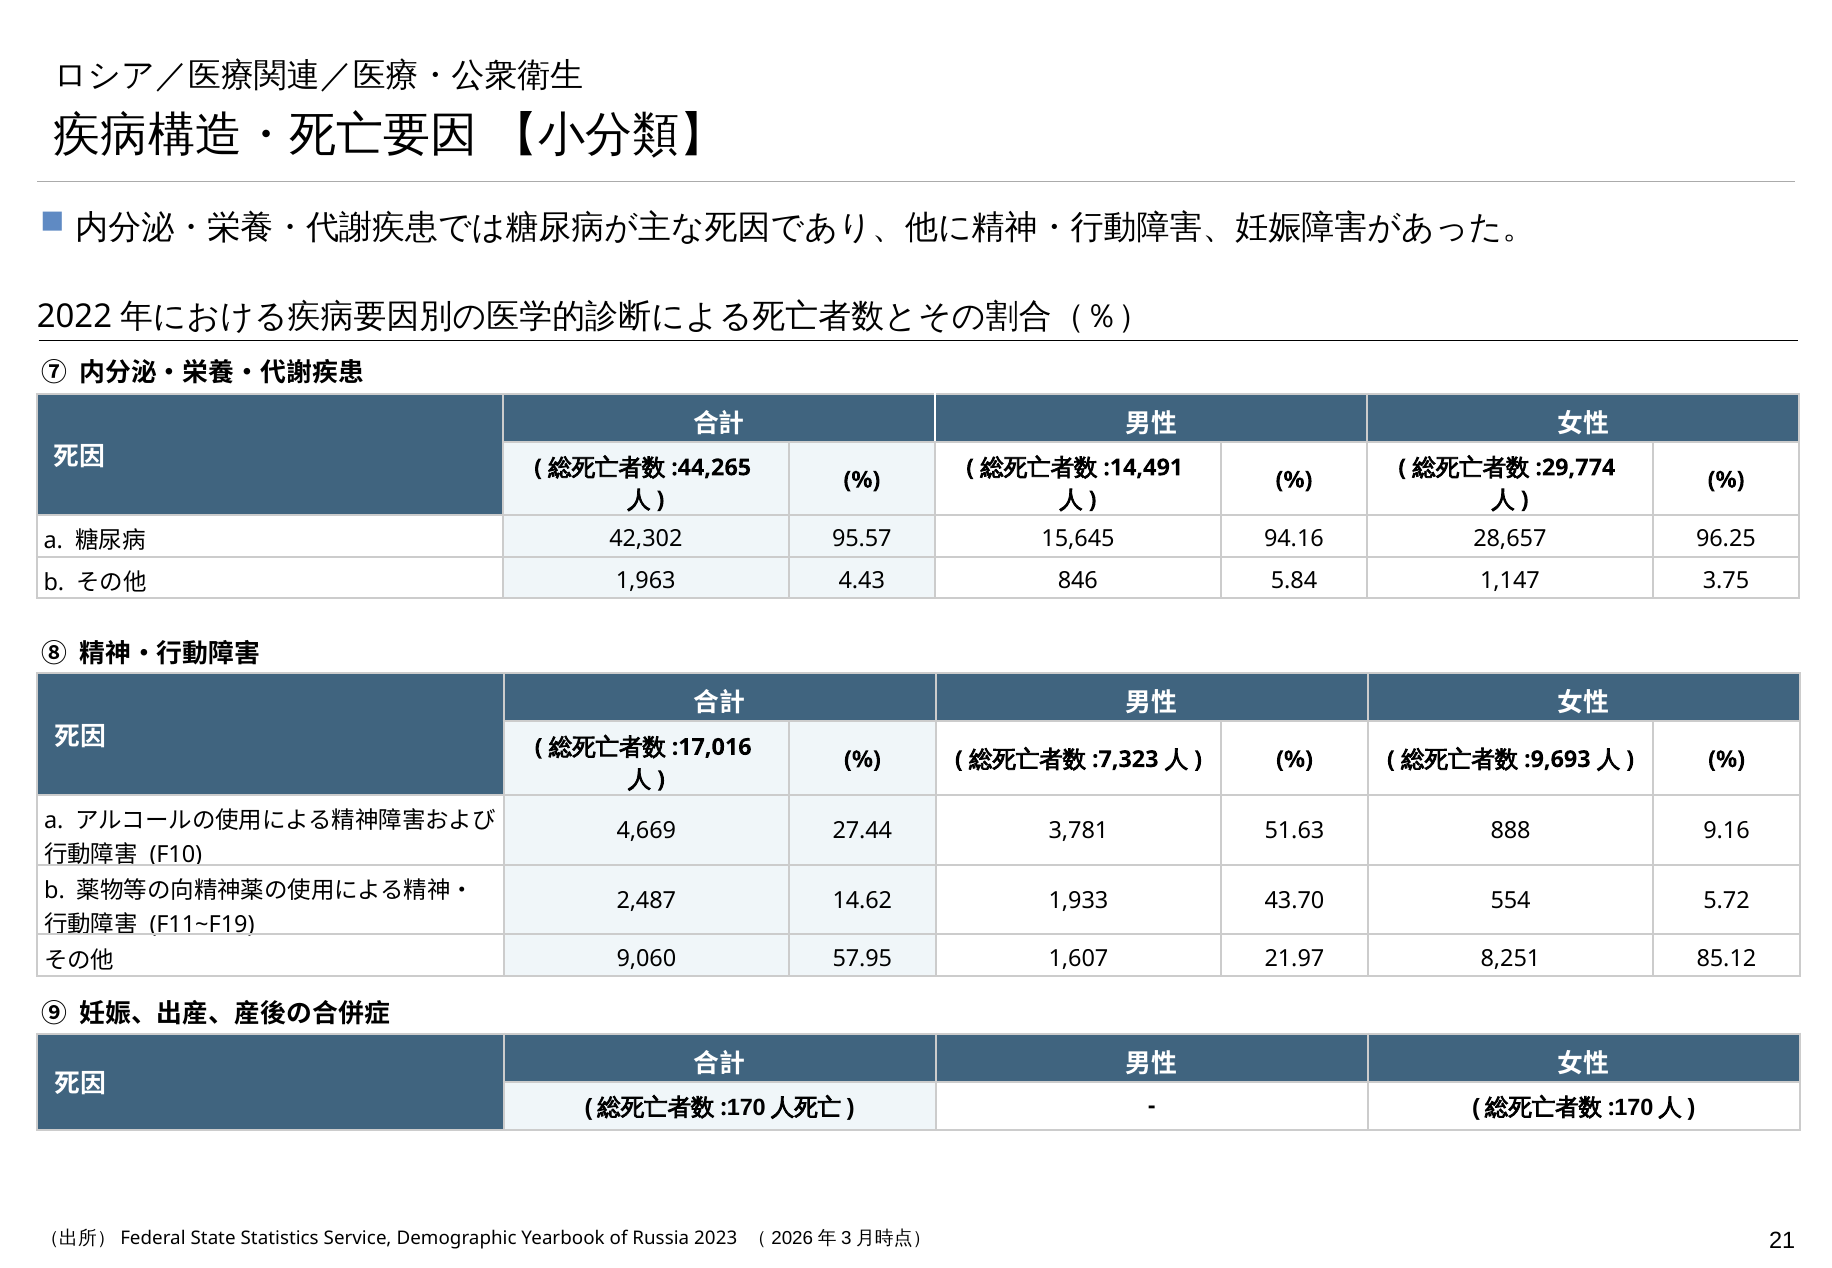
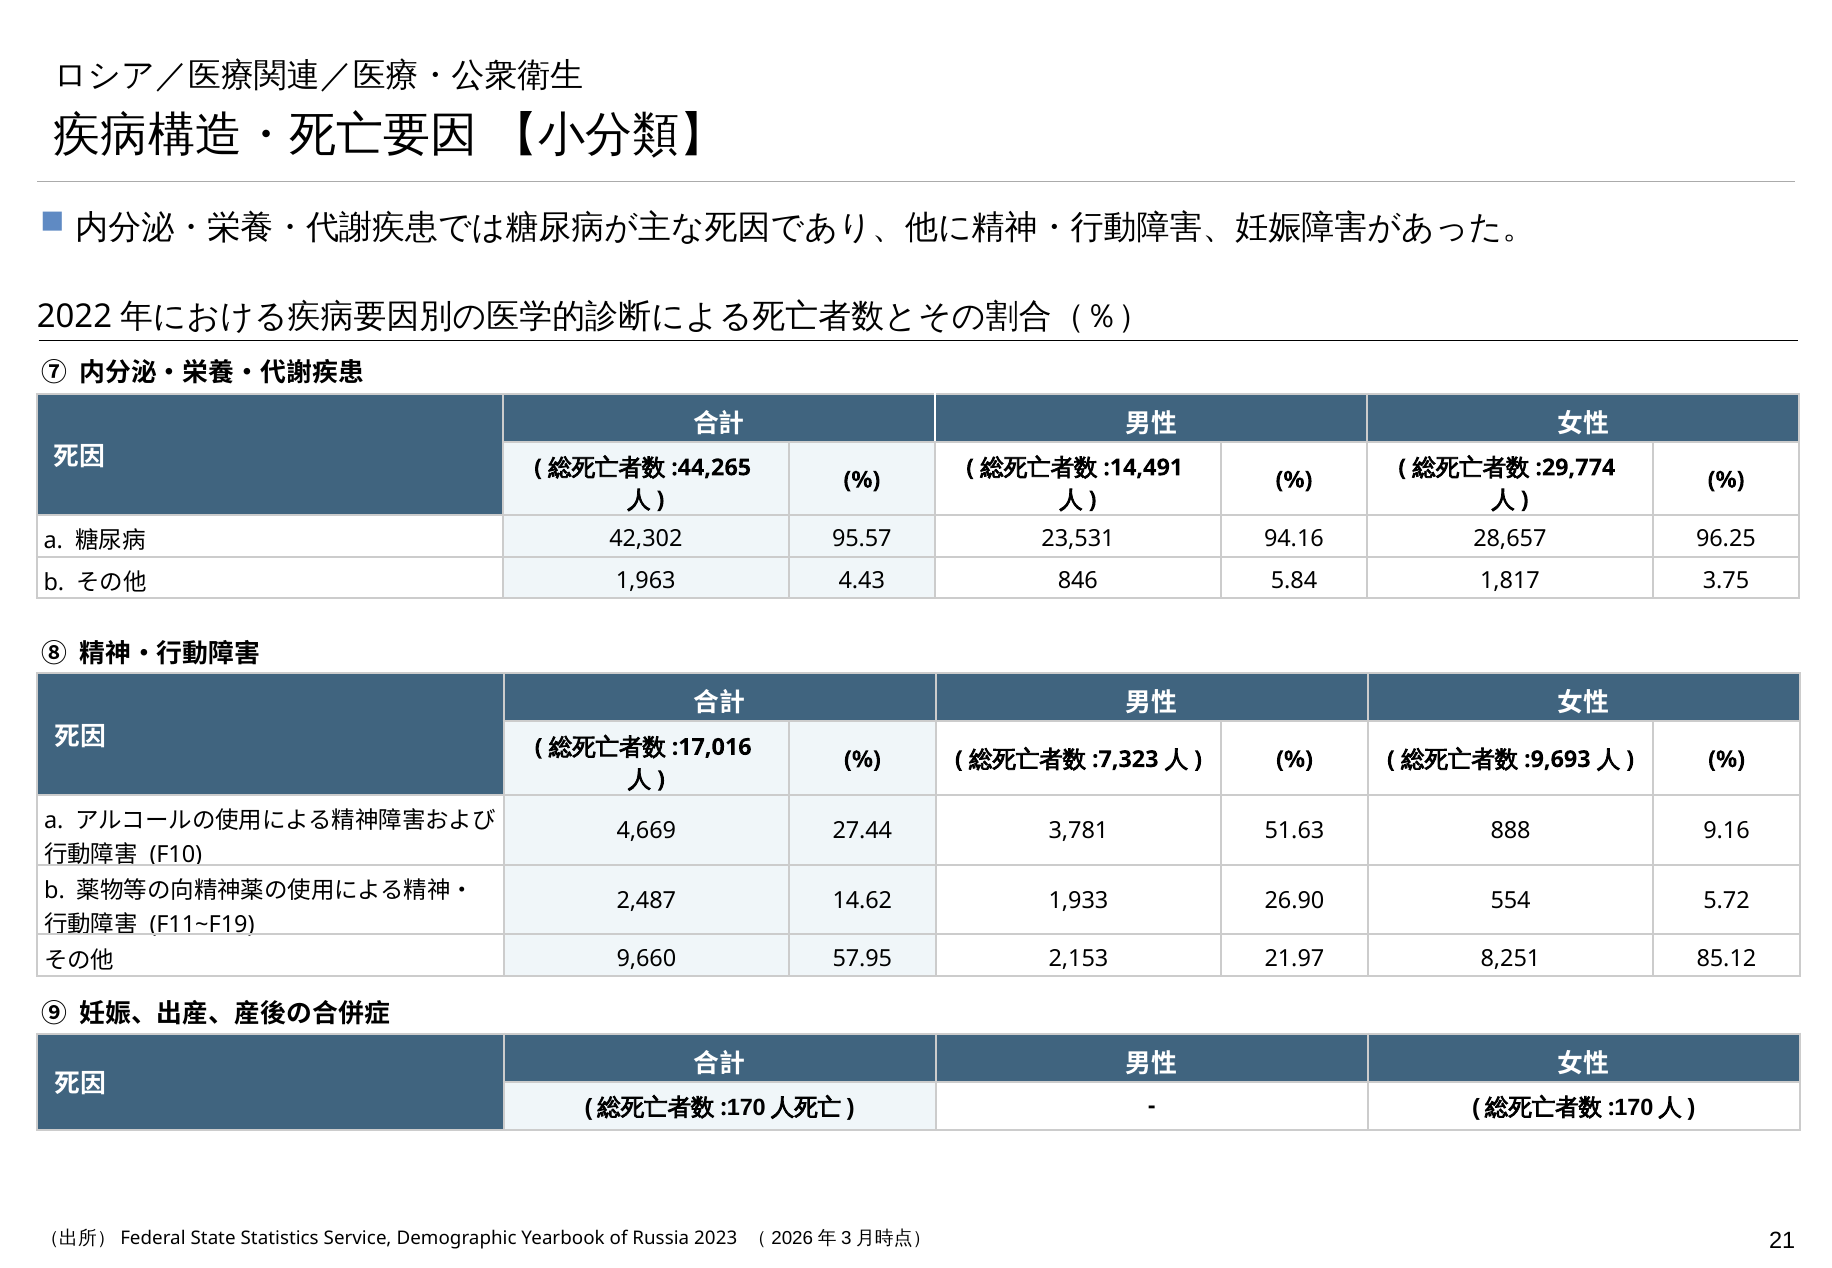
15,645: 15,645 -> 23,531 (1078, 539)
1,147: 1,147 -> 1,817 (1510, 581)
43.70: 43.70 -> 26.90 (1294, 901)
9,060: 9,060 -> 9,660 (646, 959)
1,607: 1,607 -> 2,153 (1078, 959)
